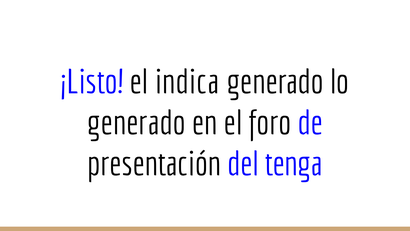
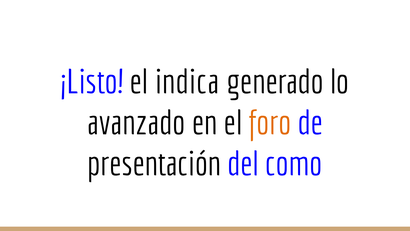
generado: generado -> avanzado (136, 123)
foro colour: black -> orange (270, 123)
tenga: tenga -> como (294, 164)
